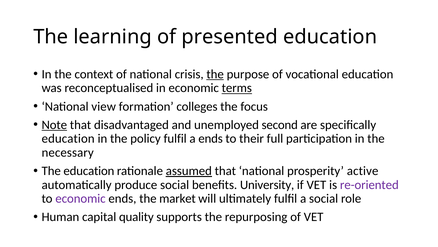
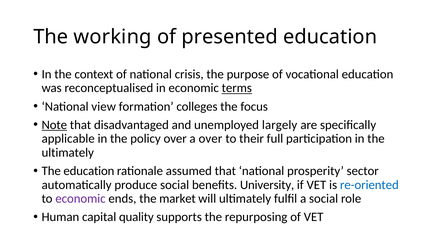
learning: learning -> working (113, 37)
the underline: present -> none (215, 74)
second: second -> largely (280, 125)
education: education -> applicable (68, 138)
policy fulfil: fulfil -> over (175, 138)
a ends: ends -> over (210, 138)
necessary: necessary -> ultimately (68, 152)
assumed underline: present -> none (189, 171)
active: active -> sector (363, 171)
re-oriented colour: purple -> blue (369, 184)
